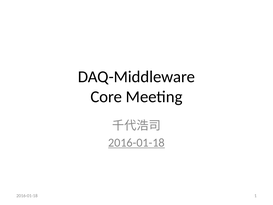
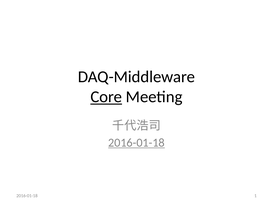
Core underline: none -> present (106, 97)
